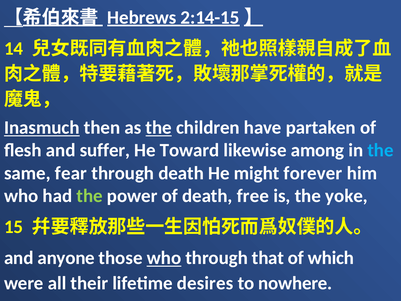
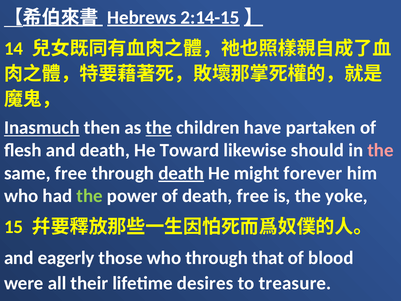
and suffer: suffer -> death (105, 150)
among: among -> should (317, 150)
the colour: light blue -> pink (380, 150)
same fear: fear -> free (71, 173)
death underline: none -> present (181, 173)
anyone: anyone -> eagerly (66, 258)
who underline: present -> none (164, 258)
which: which -> blood (331, 258)
nowhere: nowhere -> treasure (295, 283)
